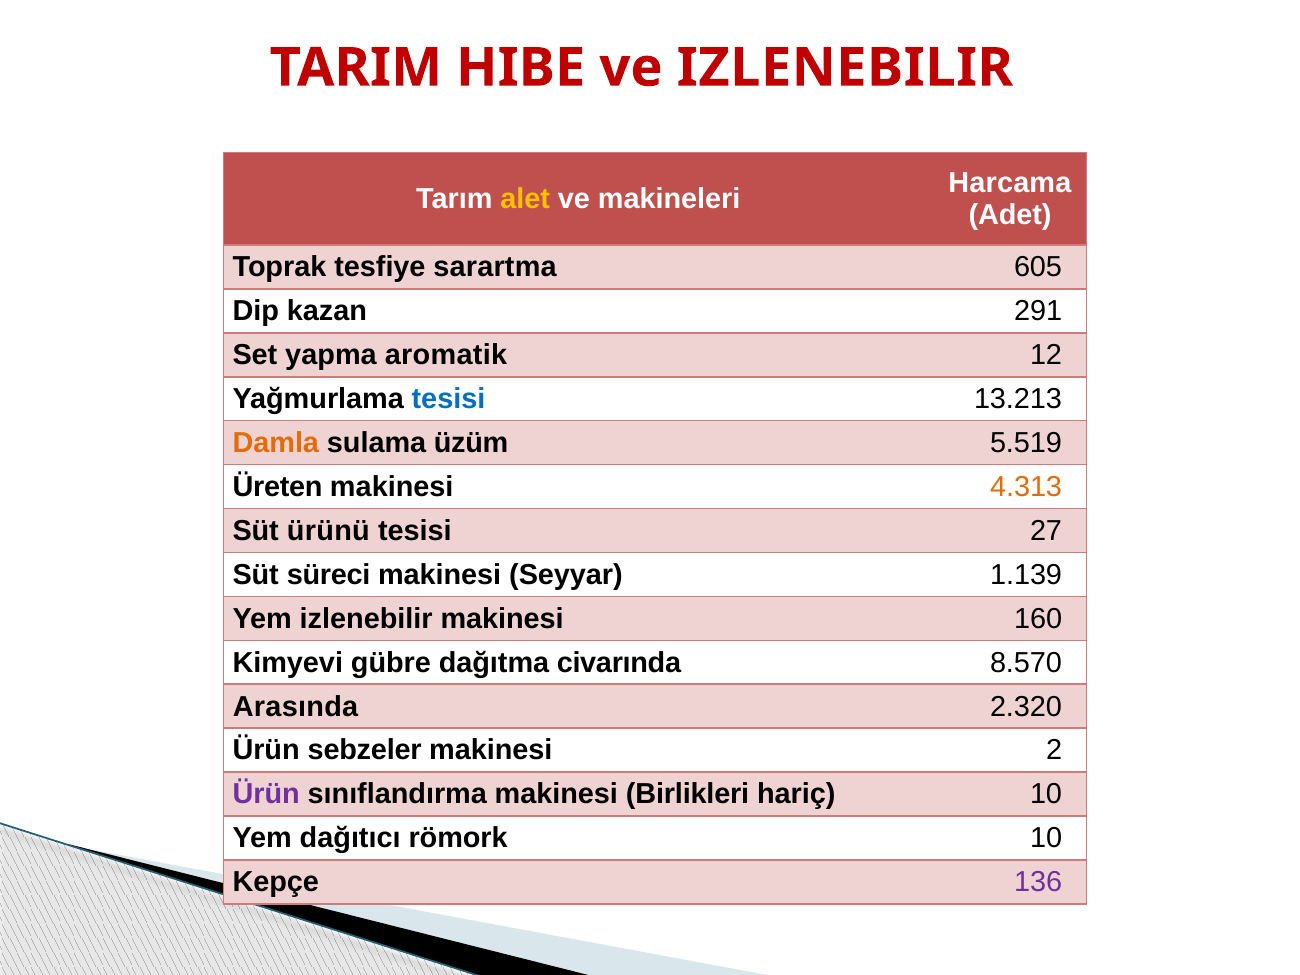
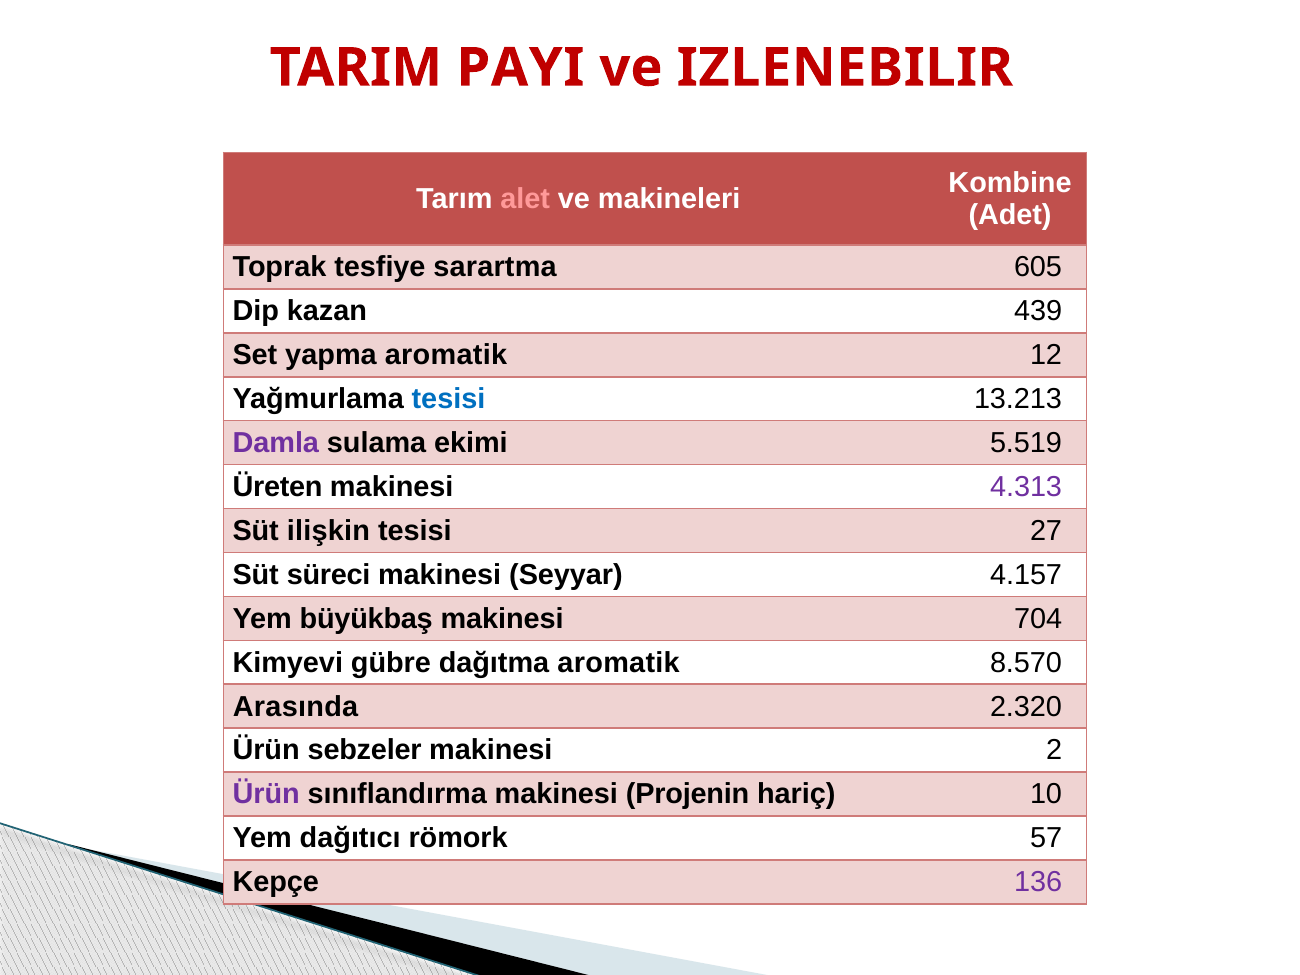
HIBE: HIBE -> PAYI (520, 68)
Harcama: Harcama -> Kombine (1010, 183)
alet colour: yellow -> pink (525, 199)
291: 291 -> 439 (1038, 311)
Damla colour: orange -> purple (276, 443)
üzüm: üzüm -> ekimi (471, 443)
4.313 colour: orange -> purple (1026, 487)
ürünü: ürünü -> ilişkin (328, 531)
1.139: 1.139 -> 4.157 (1026, 575)
Yem izlenebilir: izlenebilir -> büyükbaş (366, 619)
160: 160 -> 704 (1038, 619)
dağıtma civarında: civarında -> aromatik (619, 663)
Birlikleri: Birlikleri -> Projenin (688, 794)
römork 10: 10 -> 57 (1046, 838)
